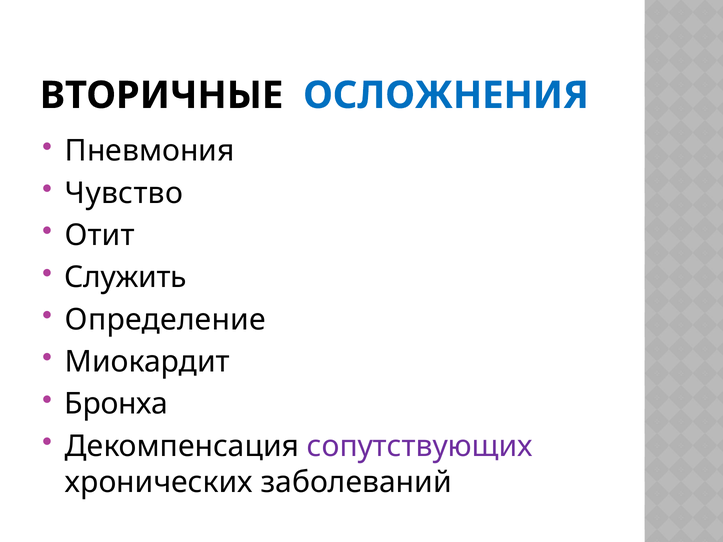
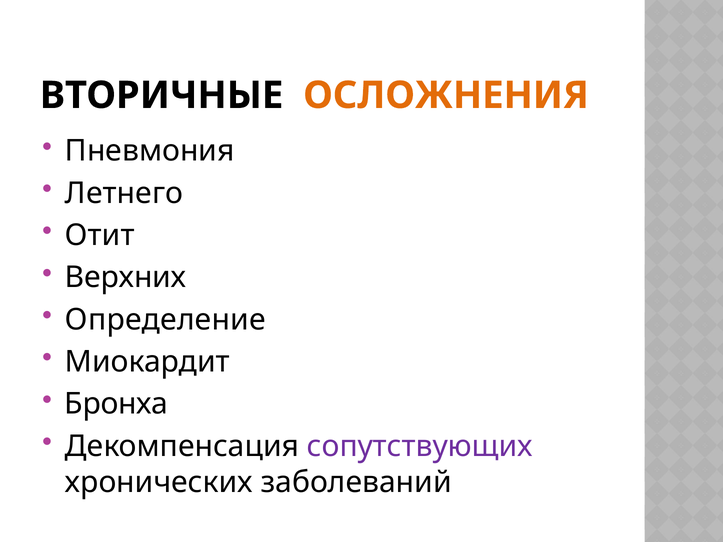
ОСЛОЖНЕНИЯ colour: blue -> orange (446, 95)
Чувство: Чувство -> Летнего (124, 193)
Служить: Служить -> Верхних (126, 278)
